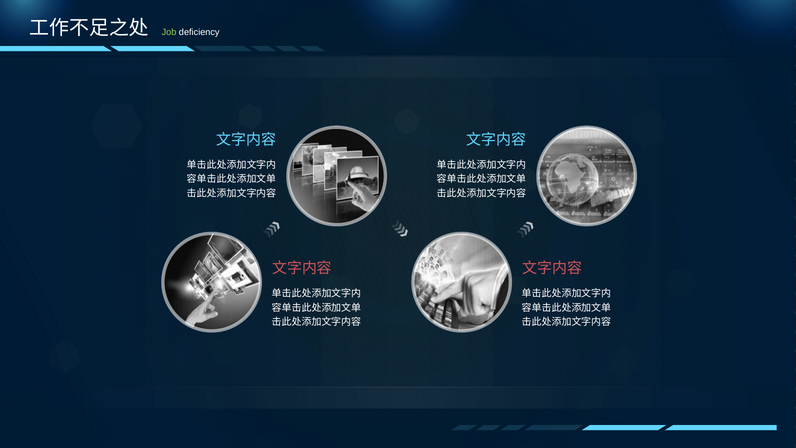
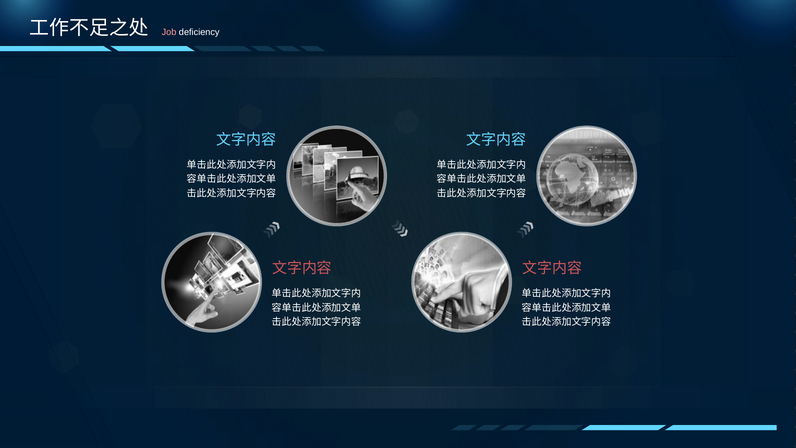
Job colour: light green -> pink (169, 32)
